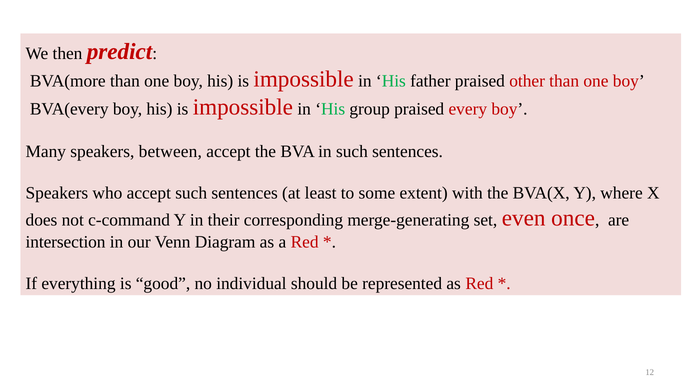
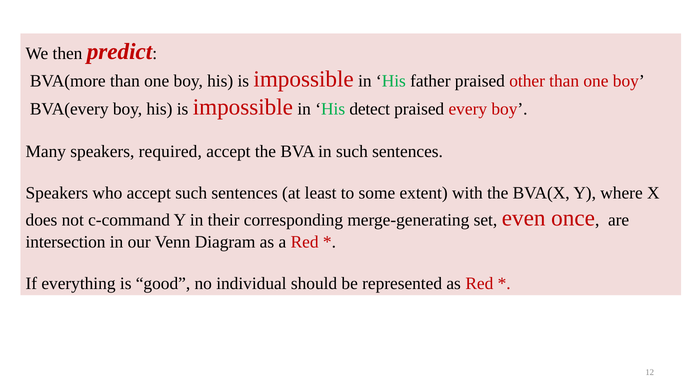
group: group -> detect (370, 109)
between: between -> required (170, 152)
